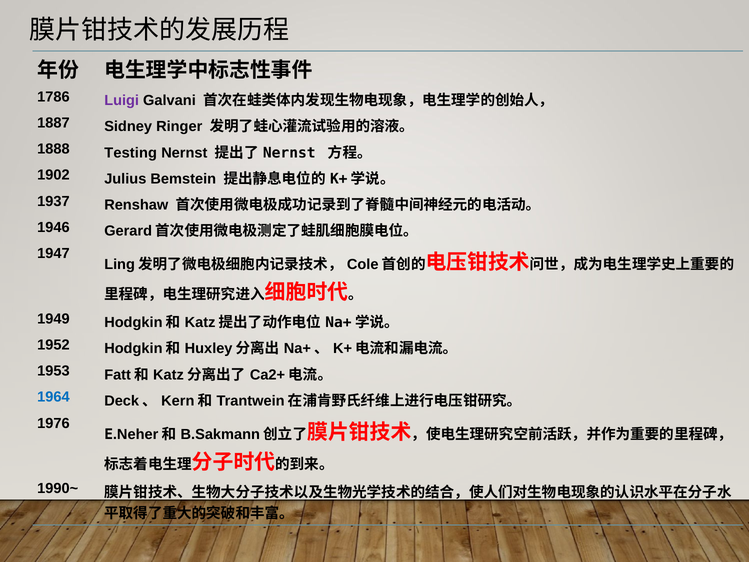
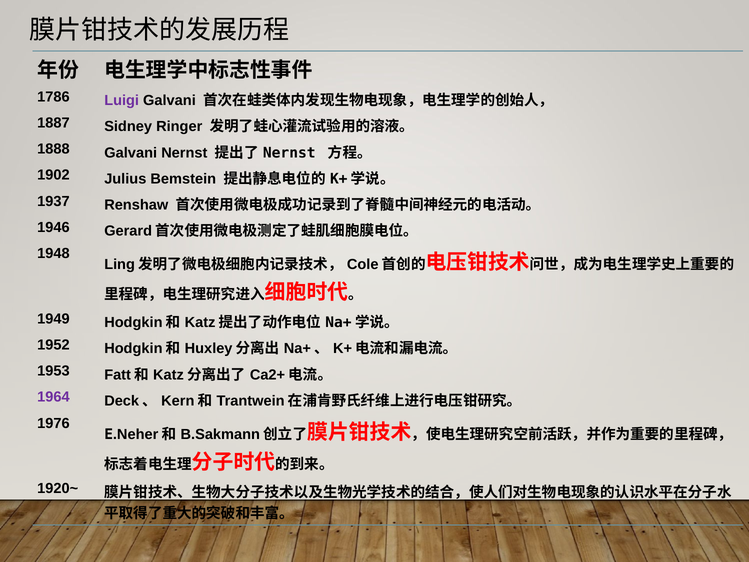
1888 Testing: Testing -> Galvani (131, 153)
1947: 1947 -> 1948 (53, 253)
1964 colour: blue -> purple (53, 397)
1990~: 1990~ -> 1920~ (58, 488)
